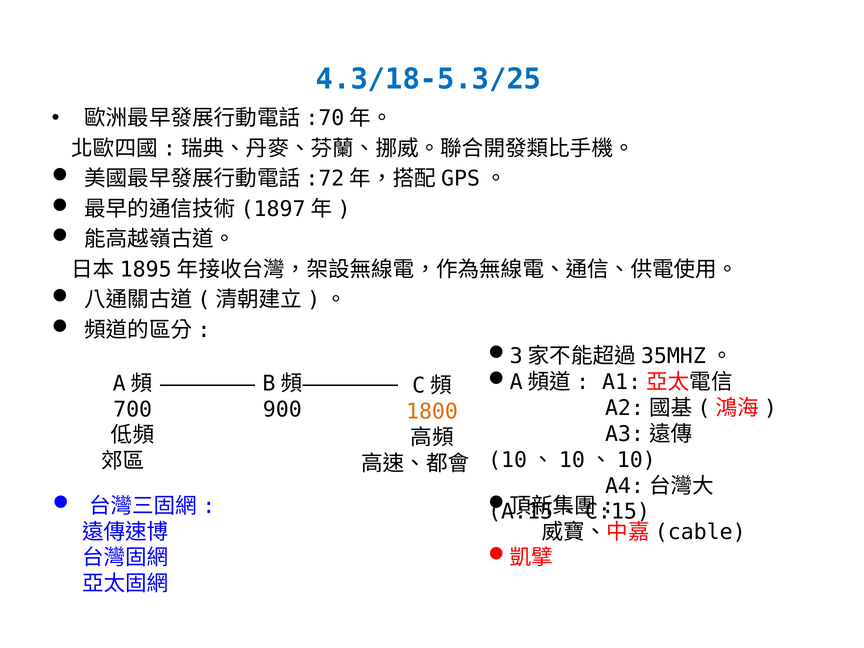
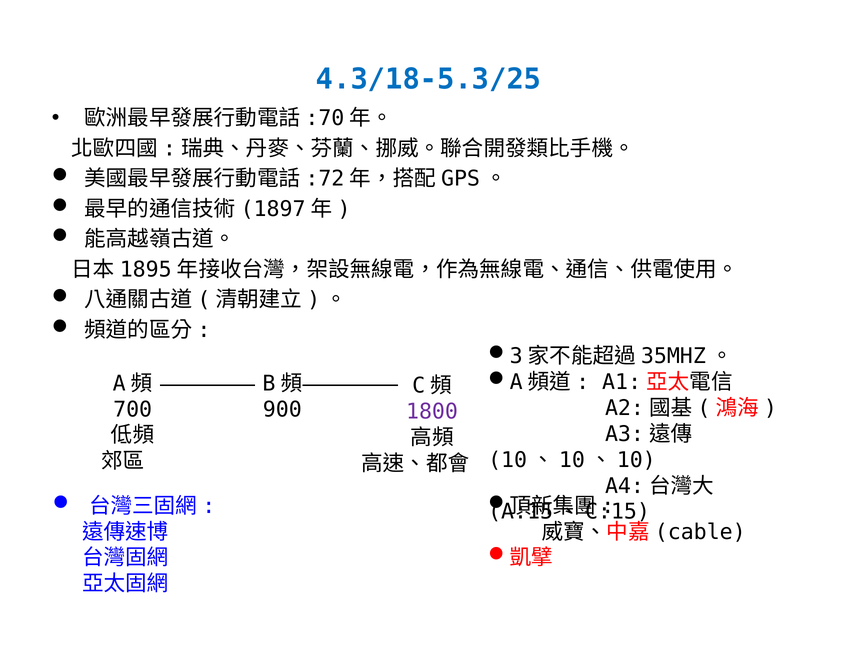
1800 colour: orange -> purple (432, 412)
